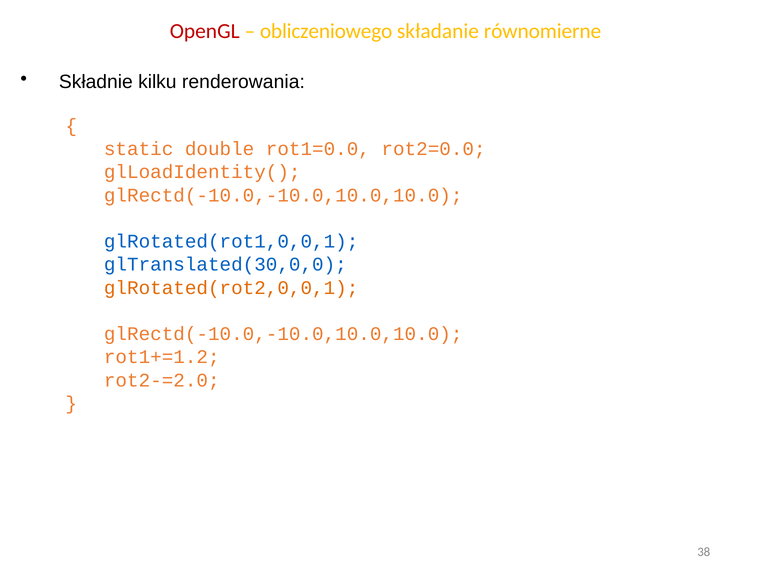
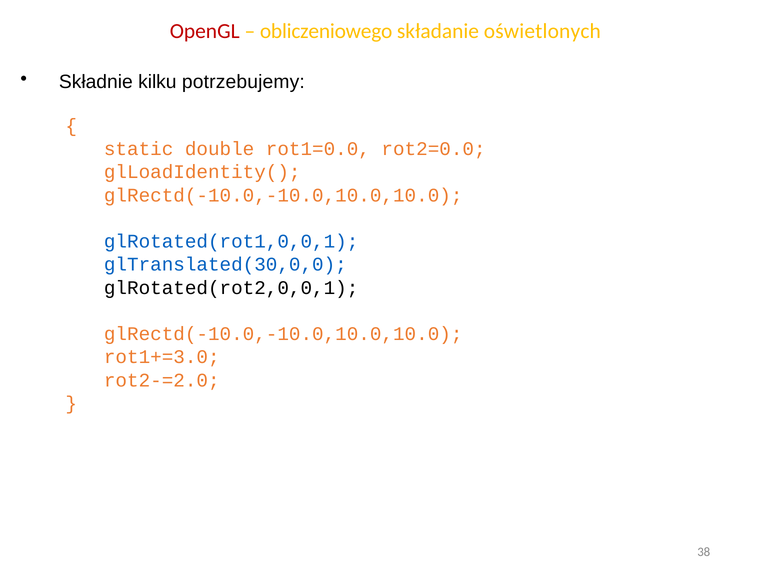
równomierne: równomierne -> oświetlonych (542, 31)
renderowania: renderowania -> potrzebujemy (243, 82)
glRotated(rot2,0,0,1 colour: orange -> black (231, 288)
rot1+=1.2: rot1+=1.2 -> rot1+=3.0 (162, 357)
